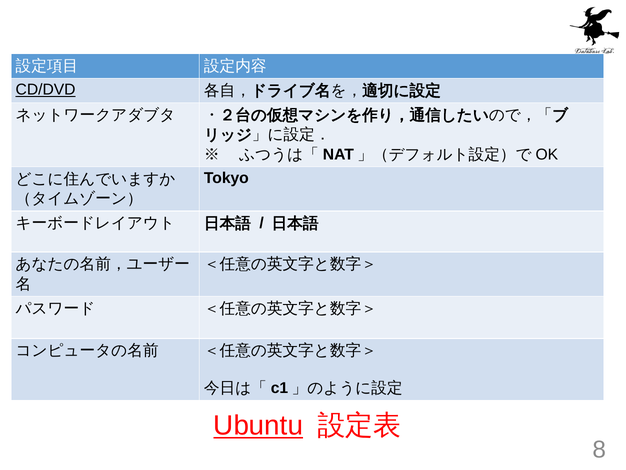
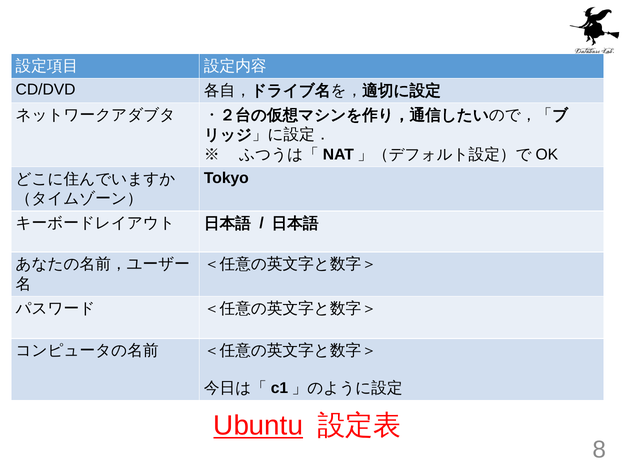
CD/DVD underline: present -> none (46, 90)
